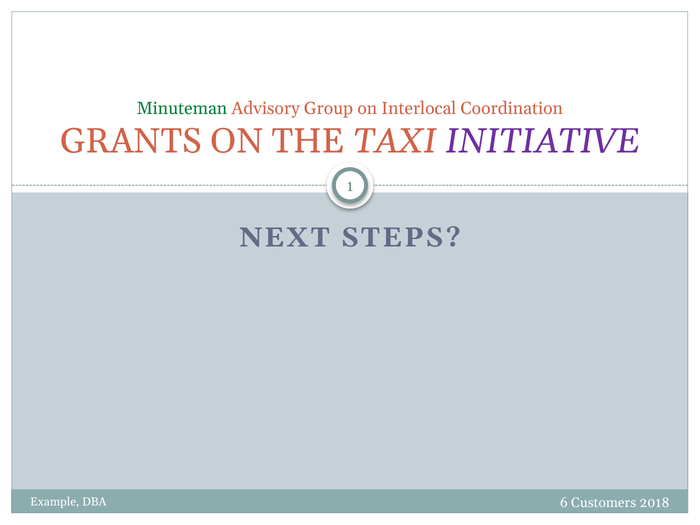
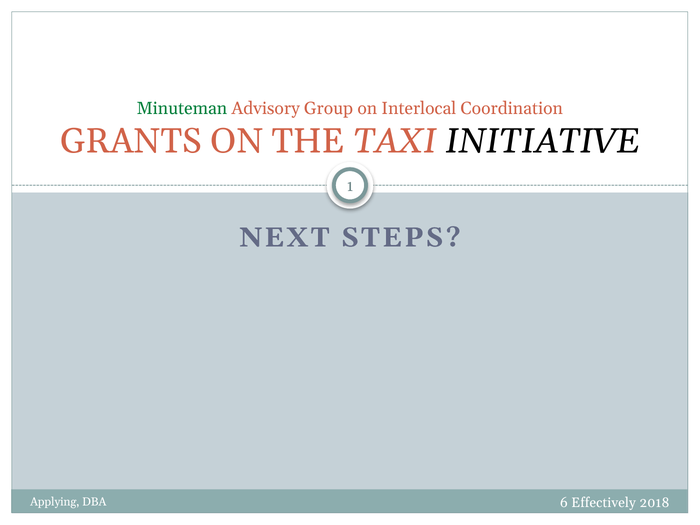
INITIATIVE colour: purple -> black (542, 141)
Example: Example -> Applying (55, 502)
Customers: Customers -> Effectively (604, 503)
